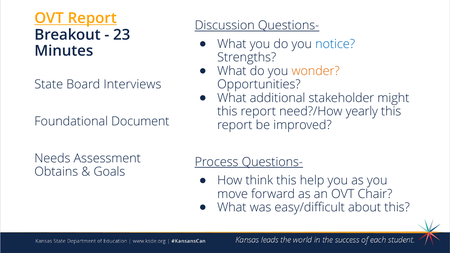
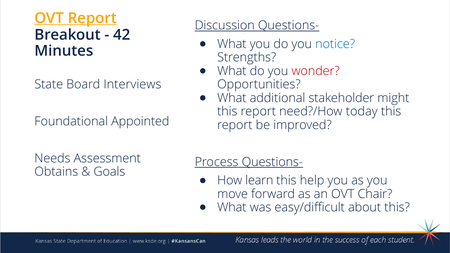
23: 23 -> 42 (122, 35)
wonder colour: orange -> red (316, 71)
yearly: yearly -> today (362, 112)
Document: Document -> Appointed (140, 121)
think: think -> learn (259, 181)
